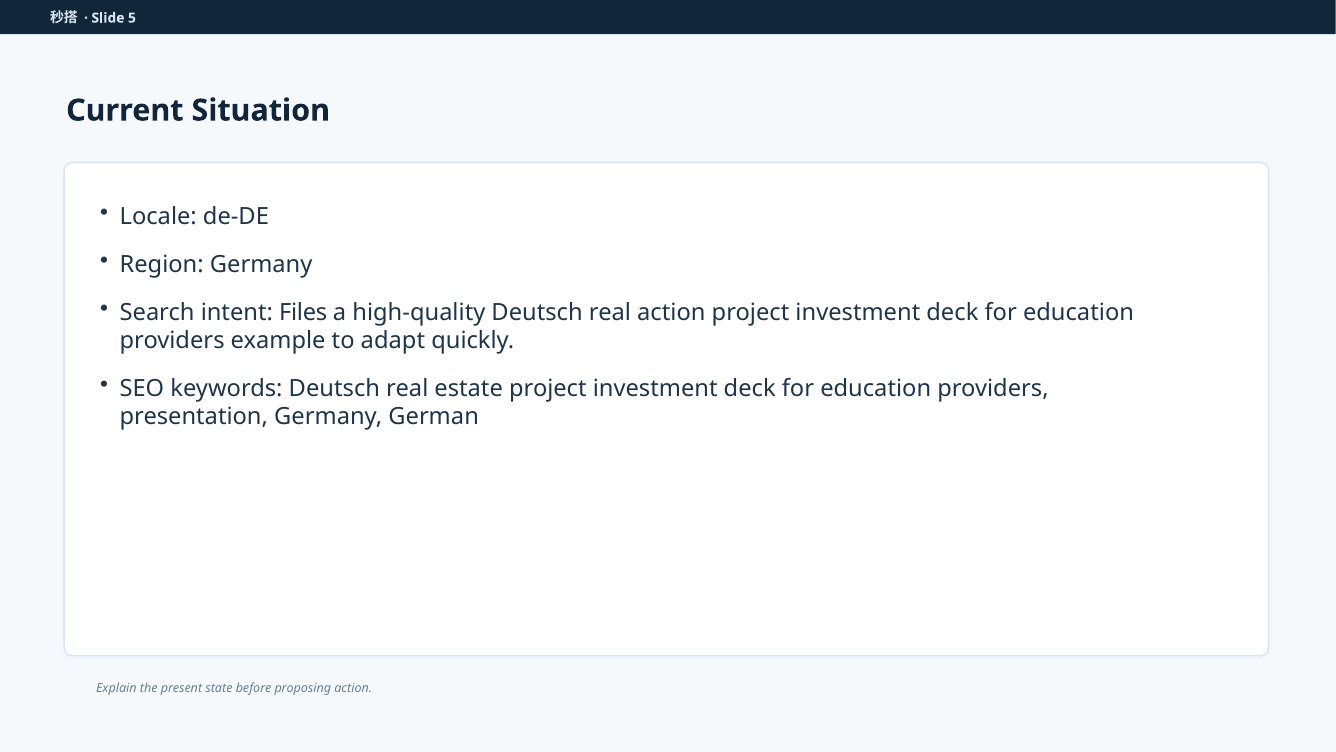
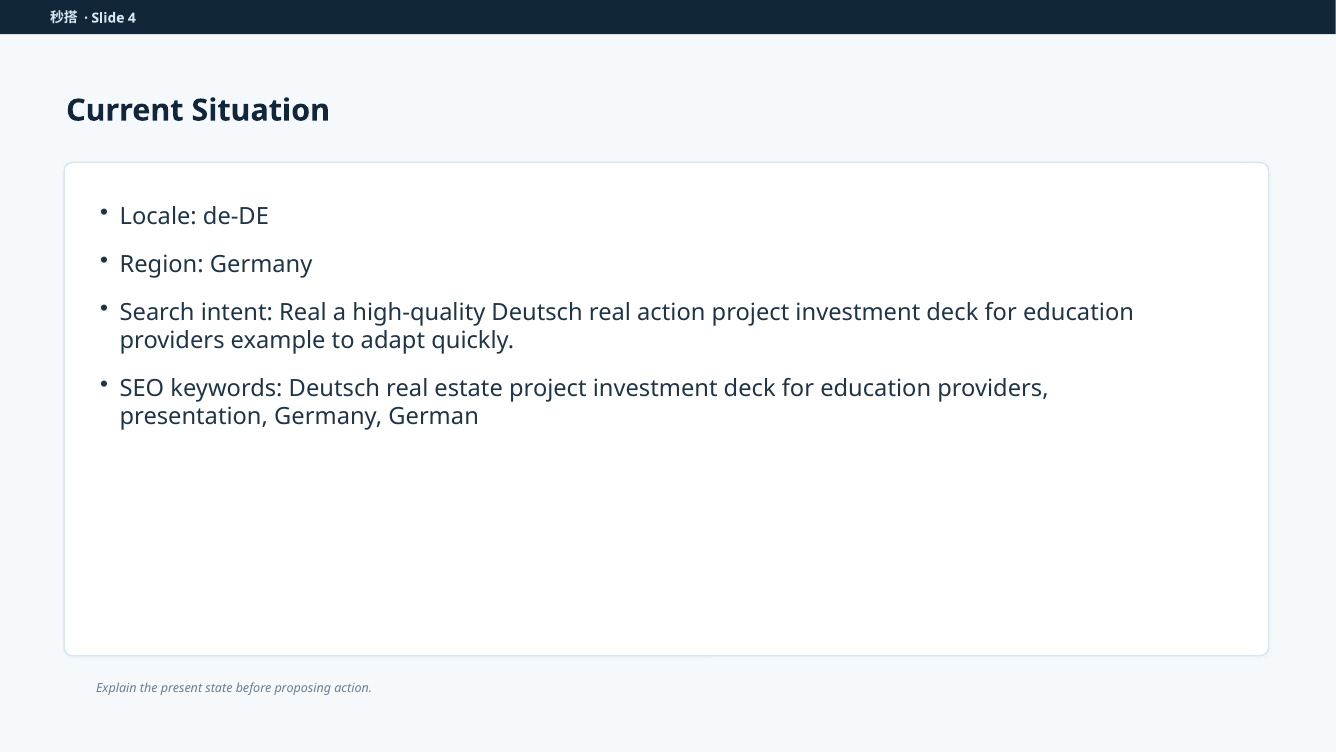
5: 5 -> 4 (132, 18)
intent Files: Files -> Real (303, 312)
